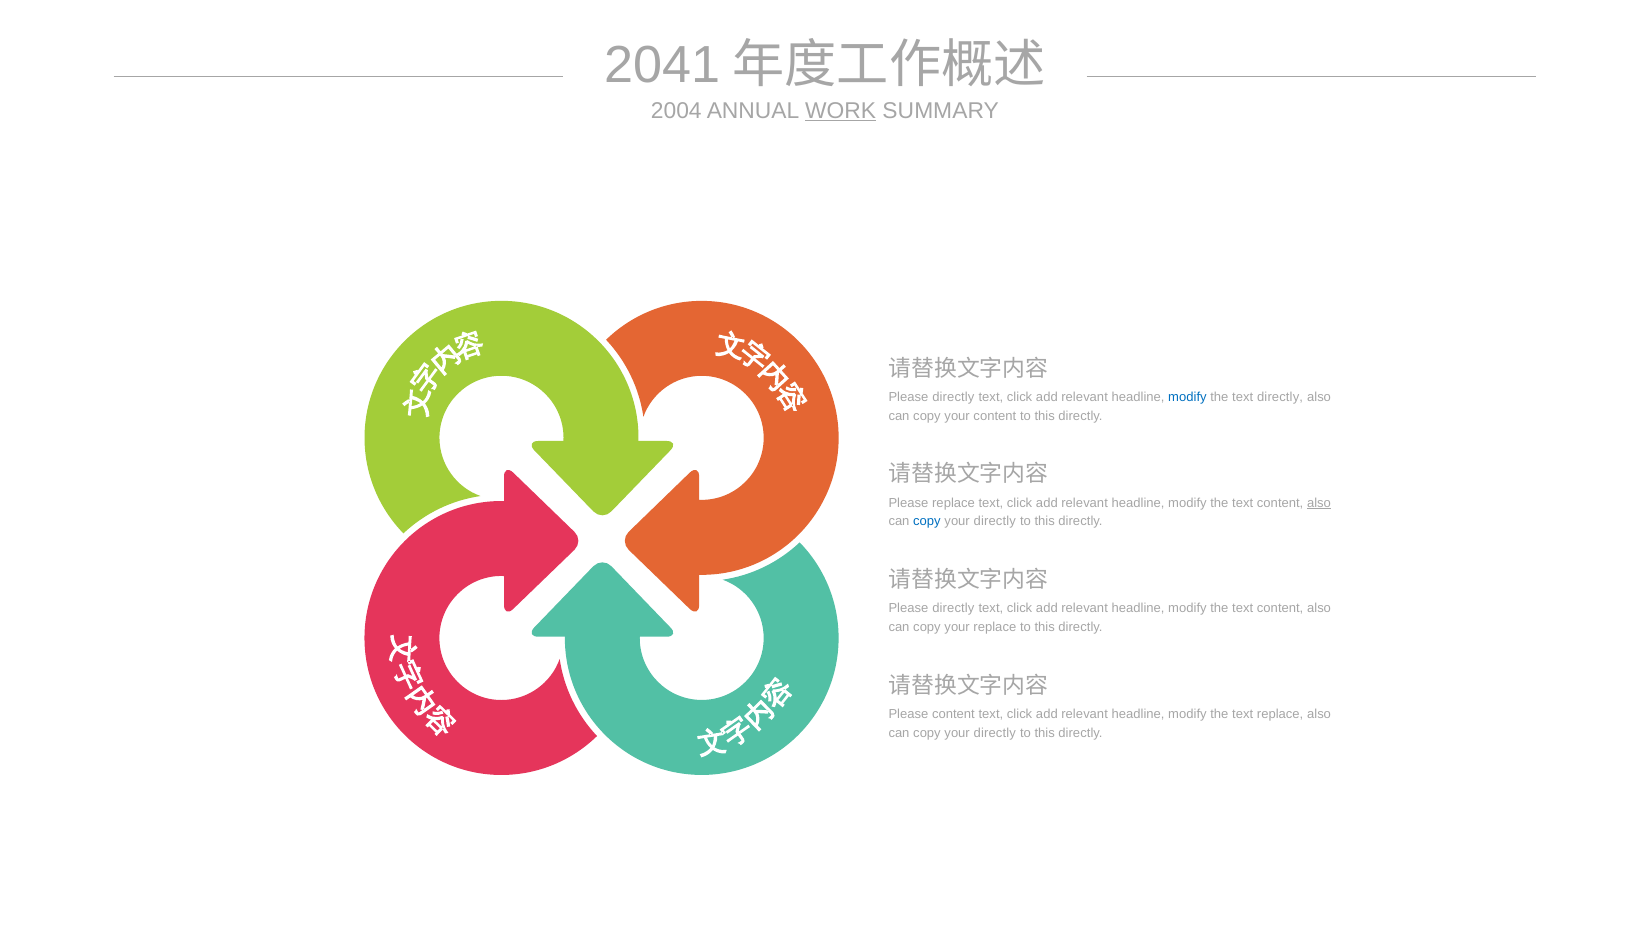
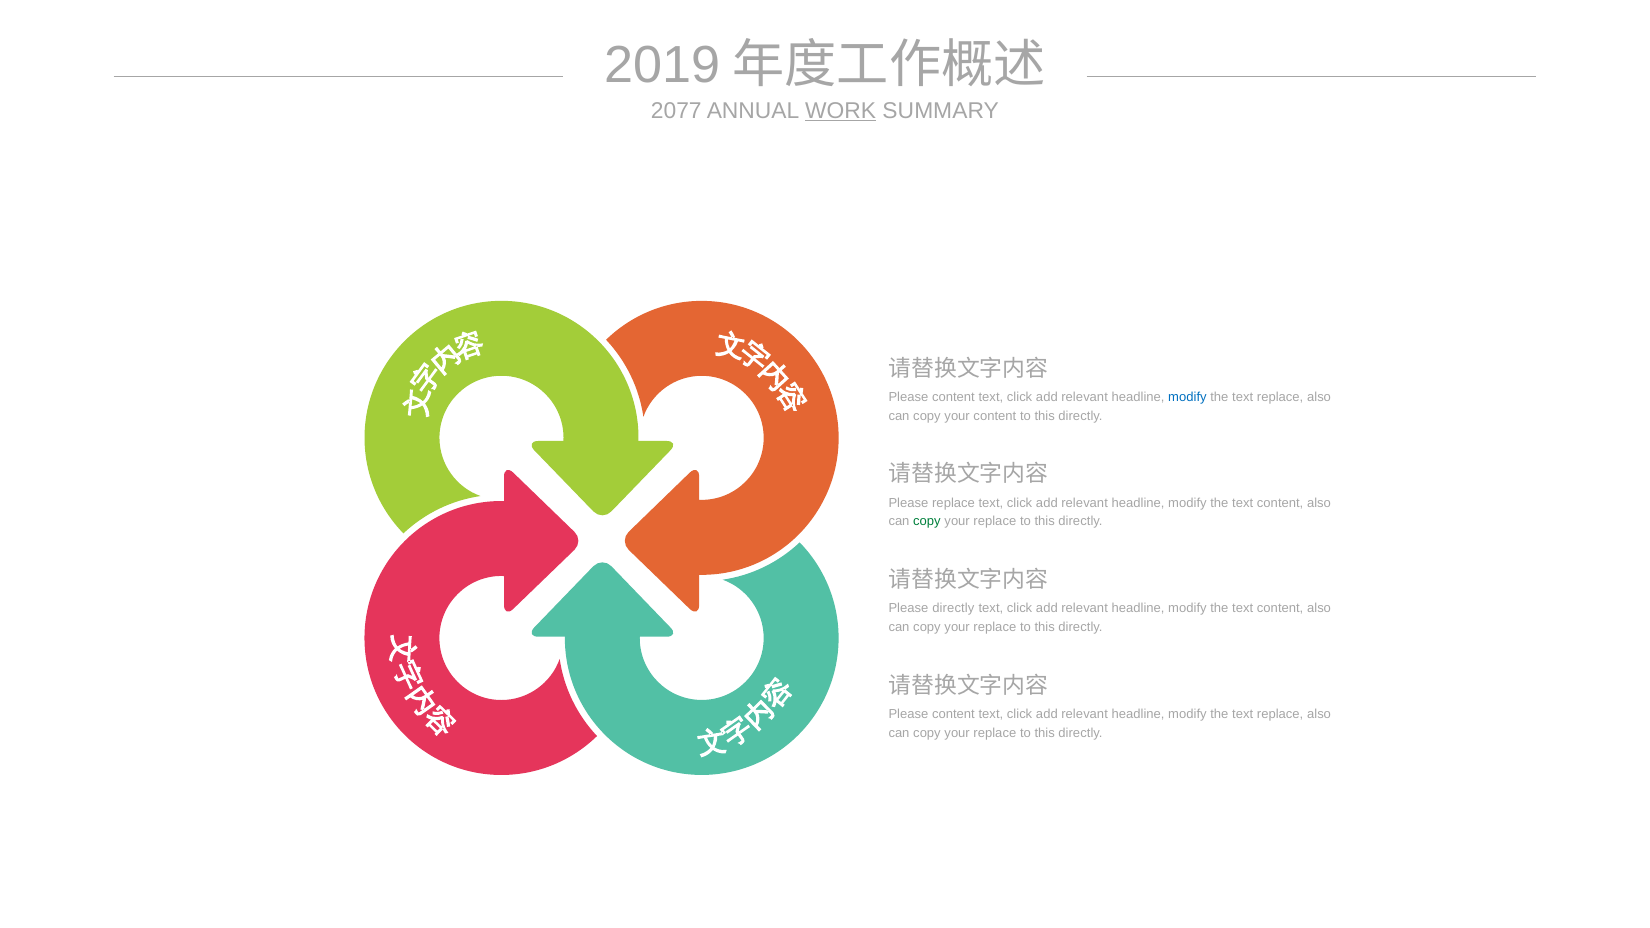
2041: 2041 -> 2019 (662, 65)
2004: 2004 -> 2077 (676, 111)
directly: directly -> content (953, 397)
directly: directly -> replace (1280, 397)
also underline: present -> none (1319, 503)
copy colour: blue -> green (927, 522)
directly: directly -> replace (995, 522)
directly: directly -> replace (995, 733)
